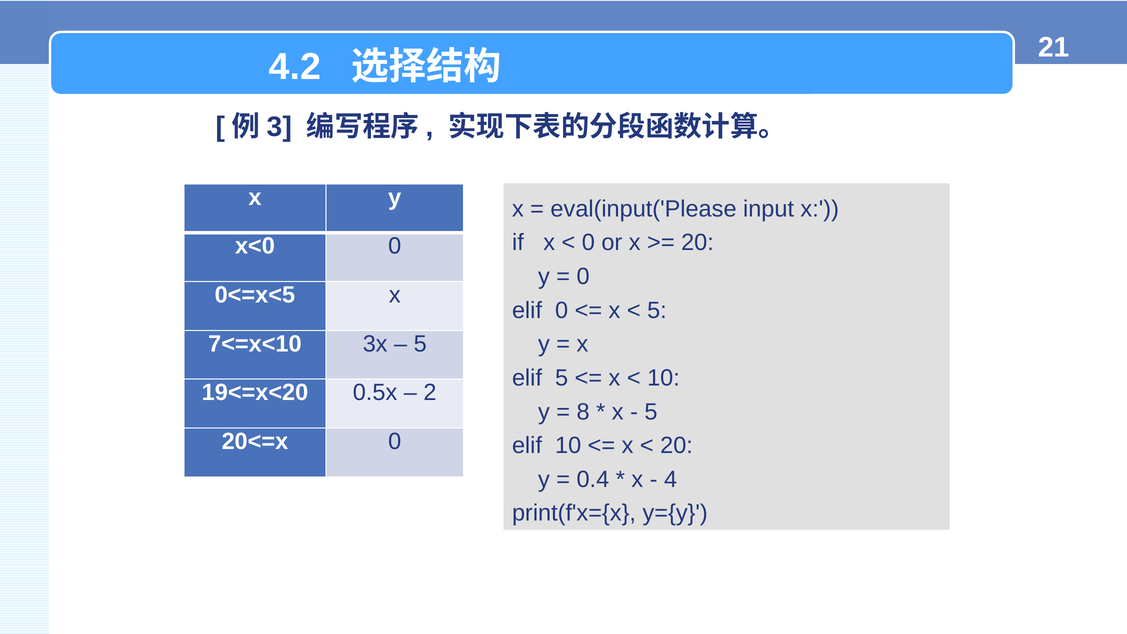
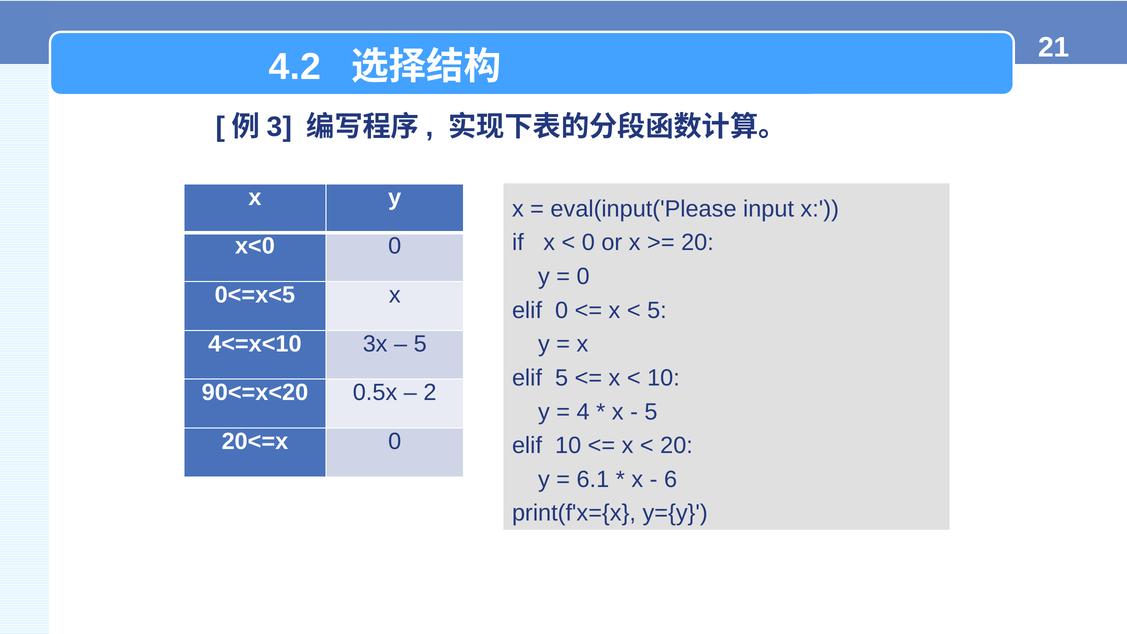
7<=x<10: 7<=x<10 -> 4<=x<10 (255, 344)
19<=x<20: 19<=x<20 -> 90<=x<20 (255, 393)
8: 8 -> 4 (583, 412)
0.4: 0.4 -> 6.1 (593, 479)
4: 4 -> 6 (671, 479)
